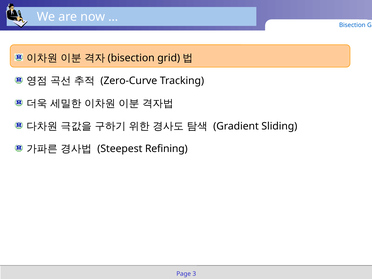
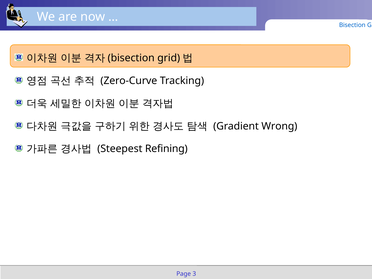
Sliding: Sliding -> Wrong (279, 126)
